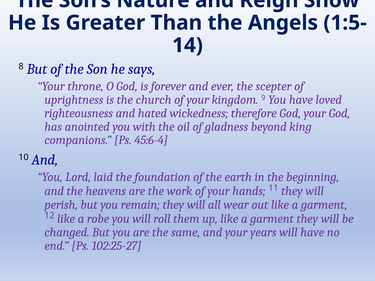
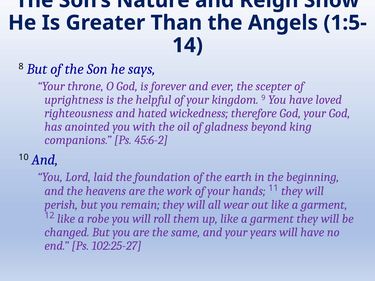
church: church -> helpful (153, 100)
45:6-4: 45:6-4 -> 45:6-2 (151, 140)
